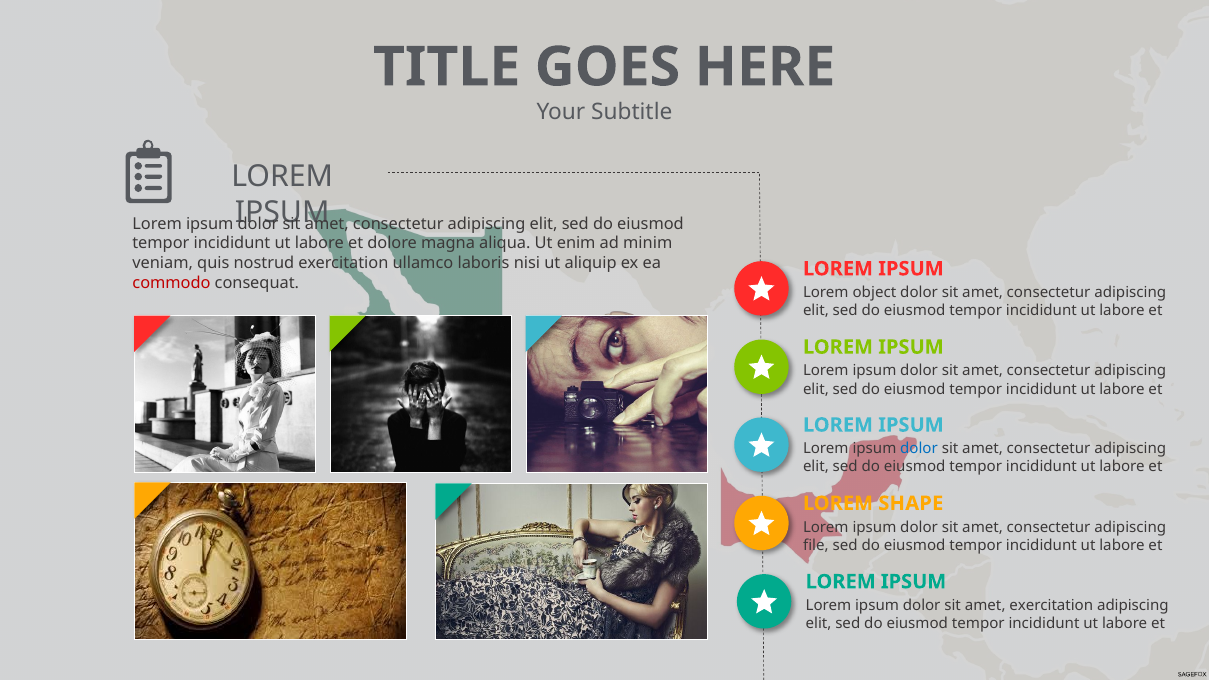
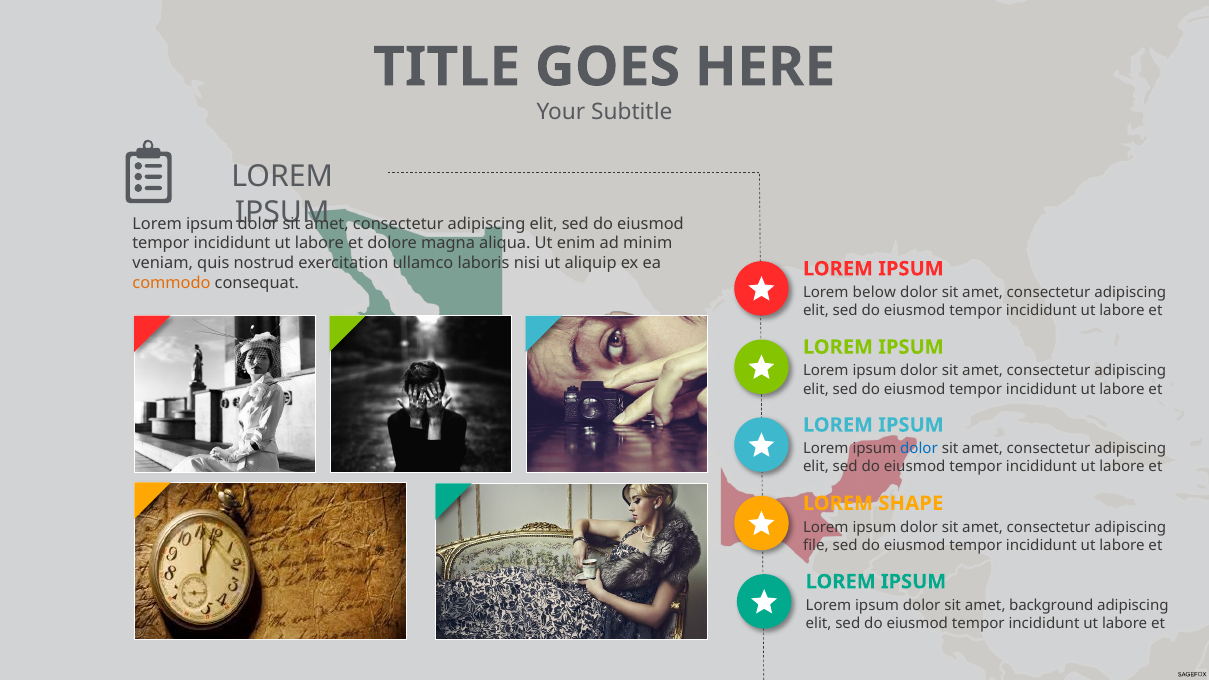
commodo colour: red -> orange (171, 283)
object: object -> below (874, 293)
amet exercitation: exercitation -> background (1051, 606)
